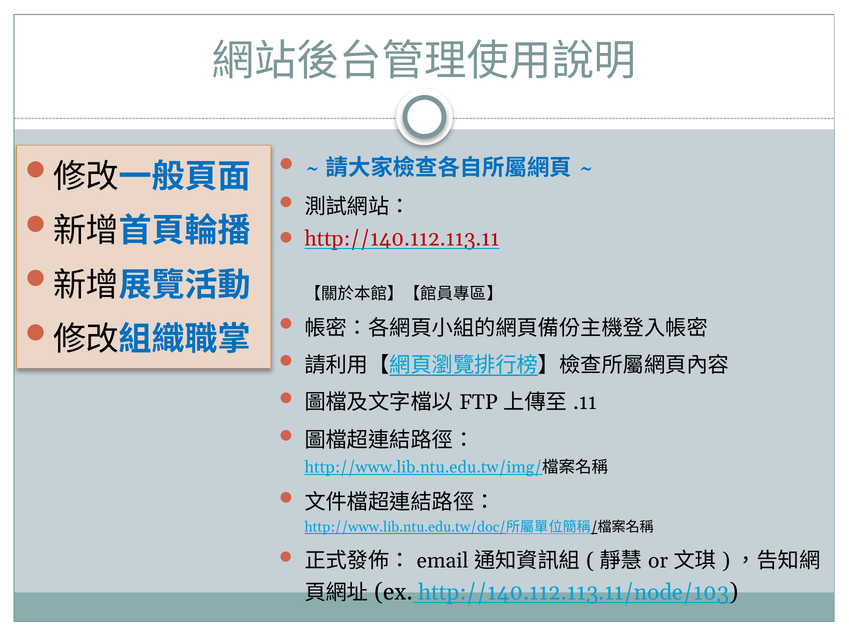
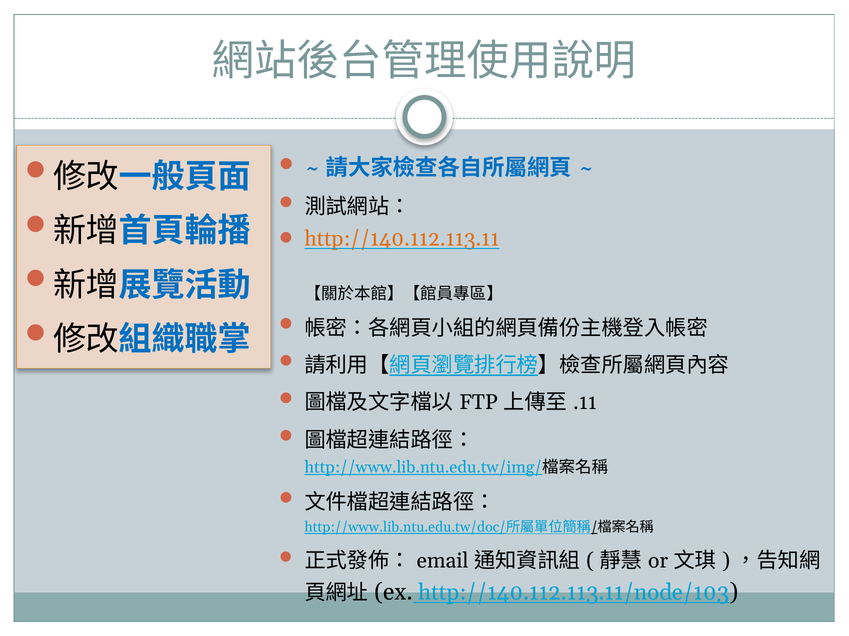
http://140.112.113.11 colour: red -> orange (402, 239)
